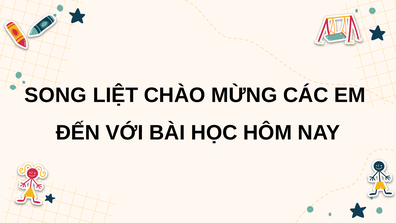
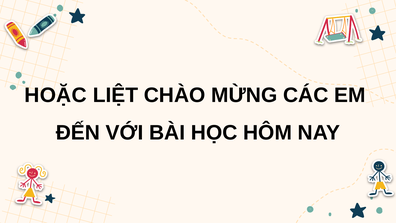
SONG: SONG -> HOẶC (56, 95)
